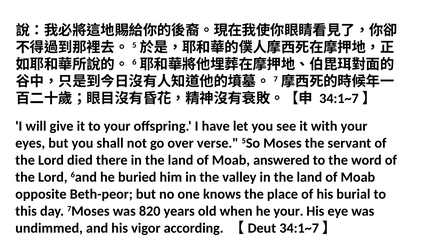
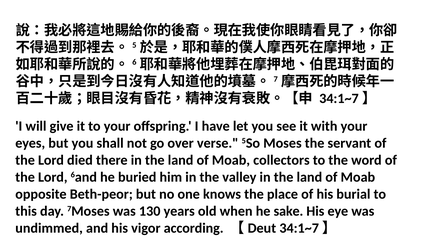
answered: answered -> collectors (281, 160)
820: 820 -> 130 (150, 211)
he your: your -> sake (288, 211)
